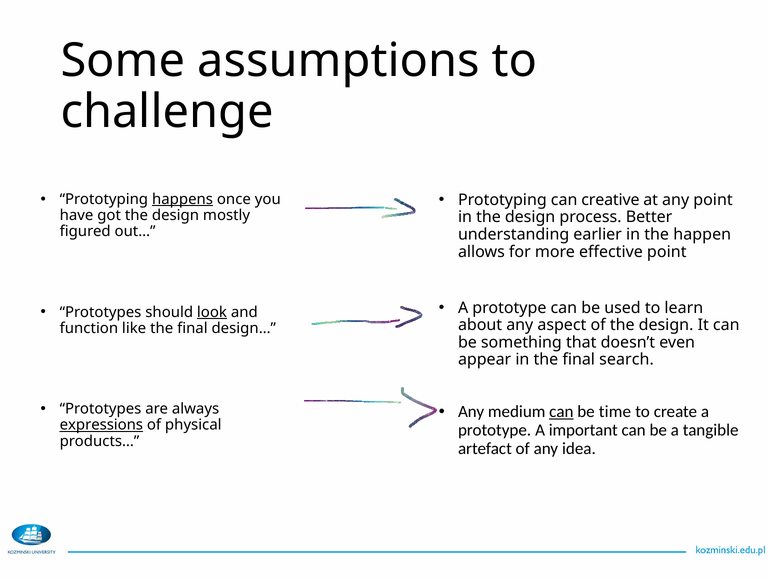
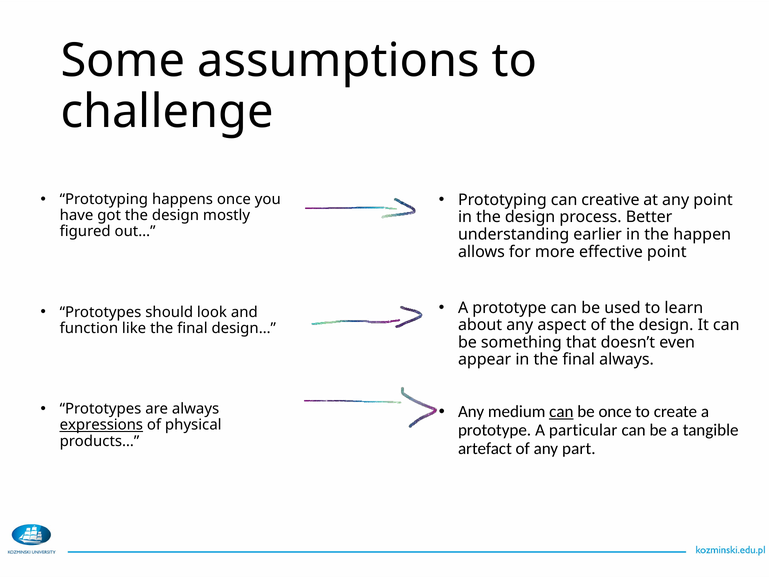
happens underline: present -> none (183, 199)
look underline: present -> none (212, 312)
final search: search -> always (627, 360)
be time: time -> once (615, 411)
important: important -> particular (583, 430)
idea: idea -> part (579, 448)
